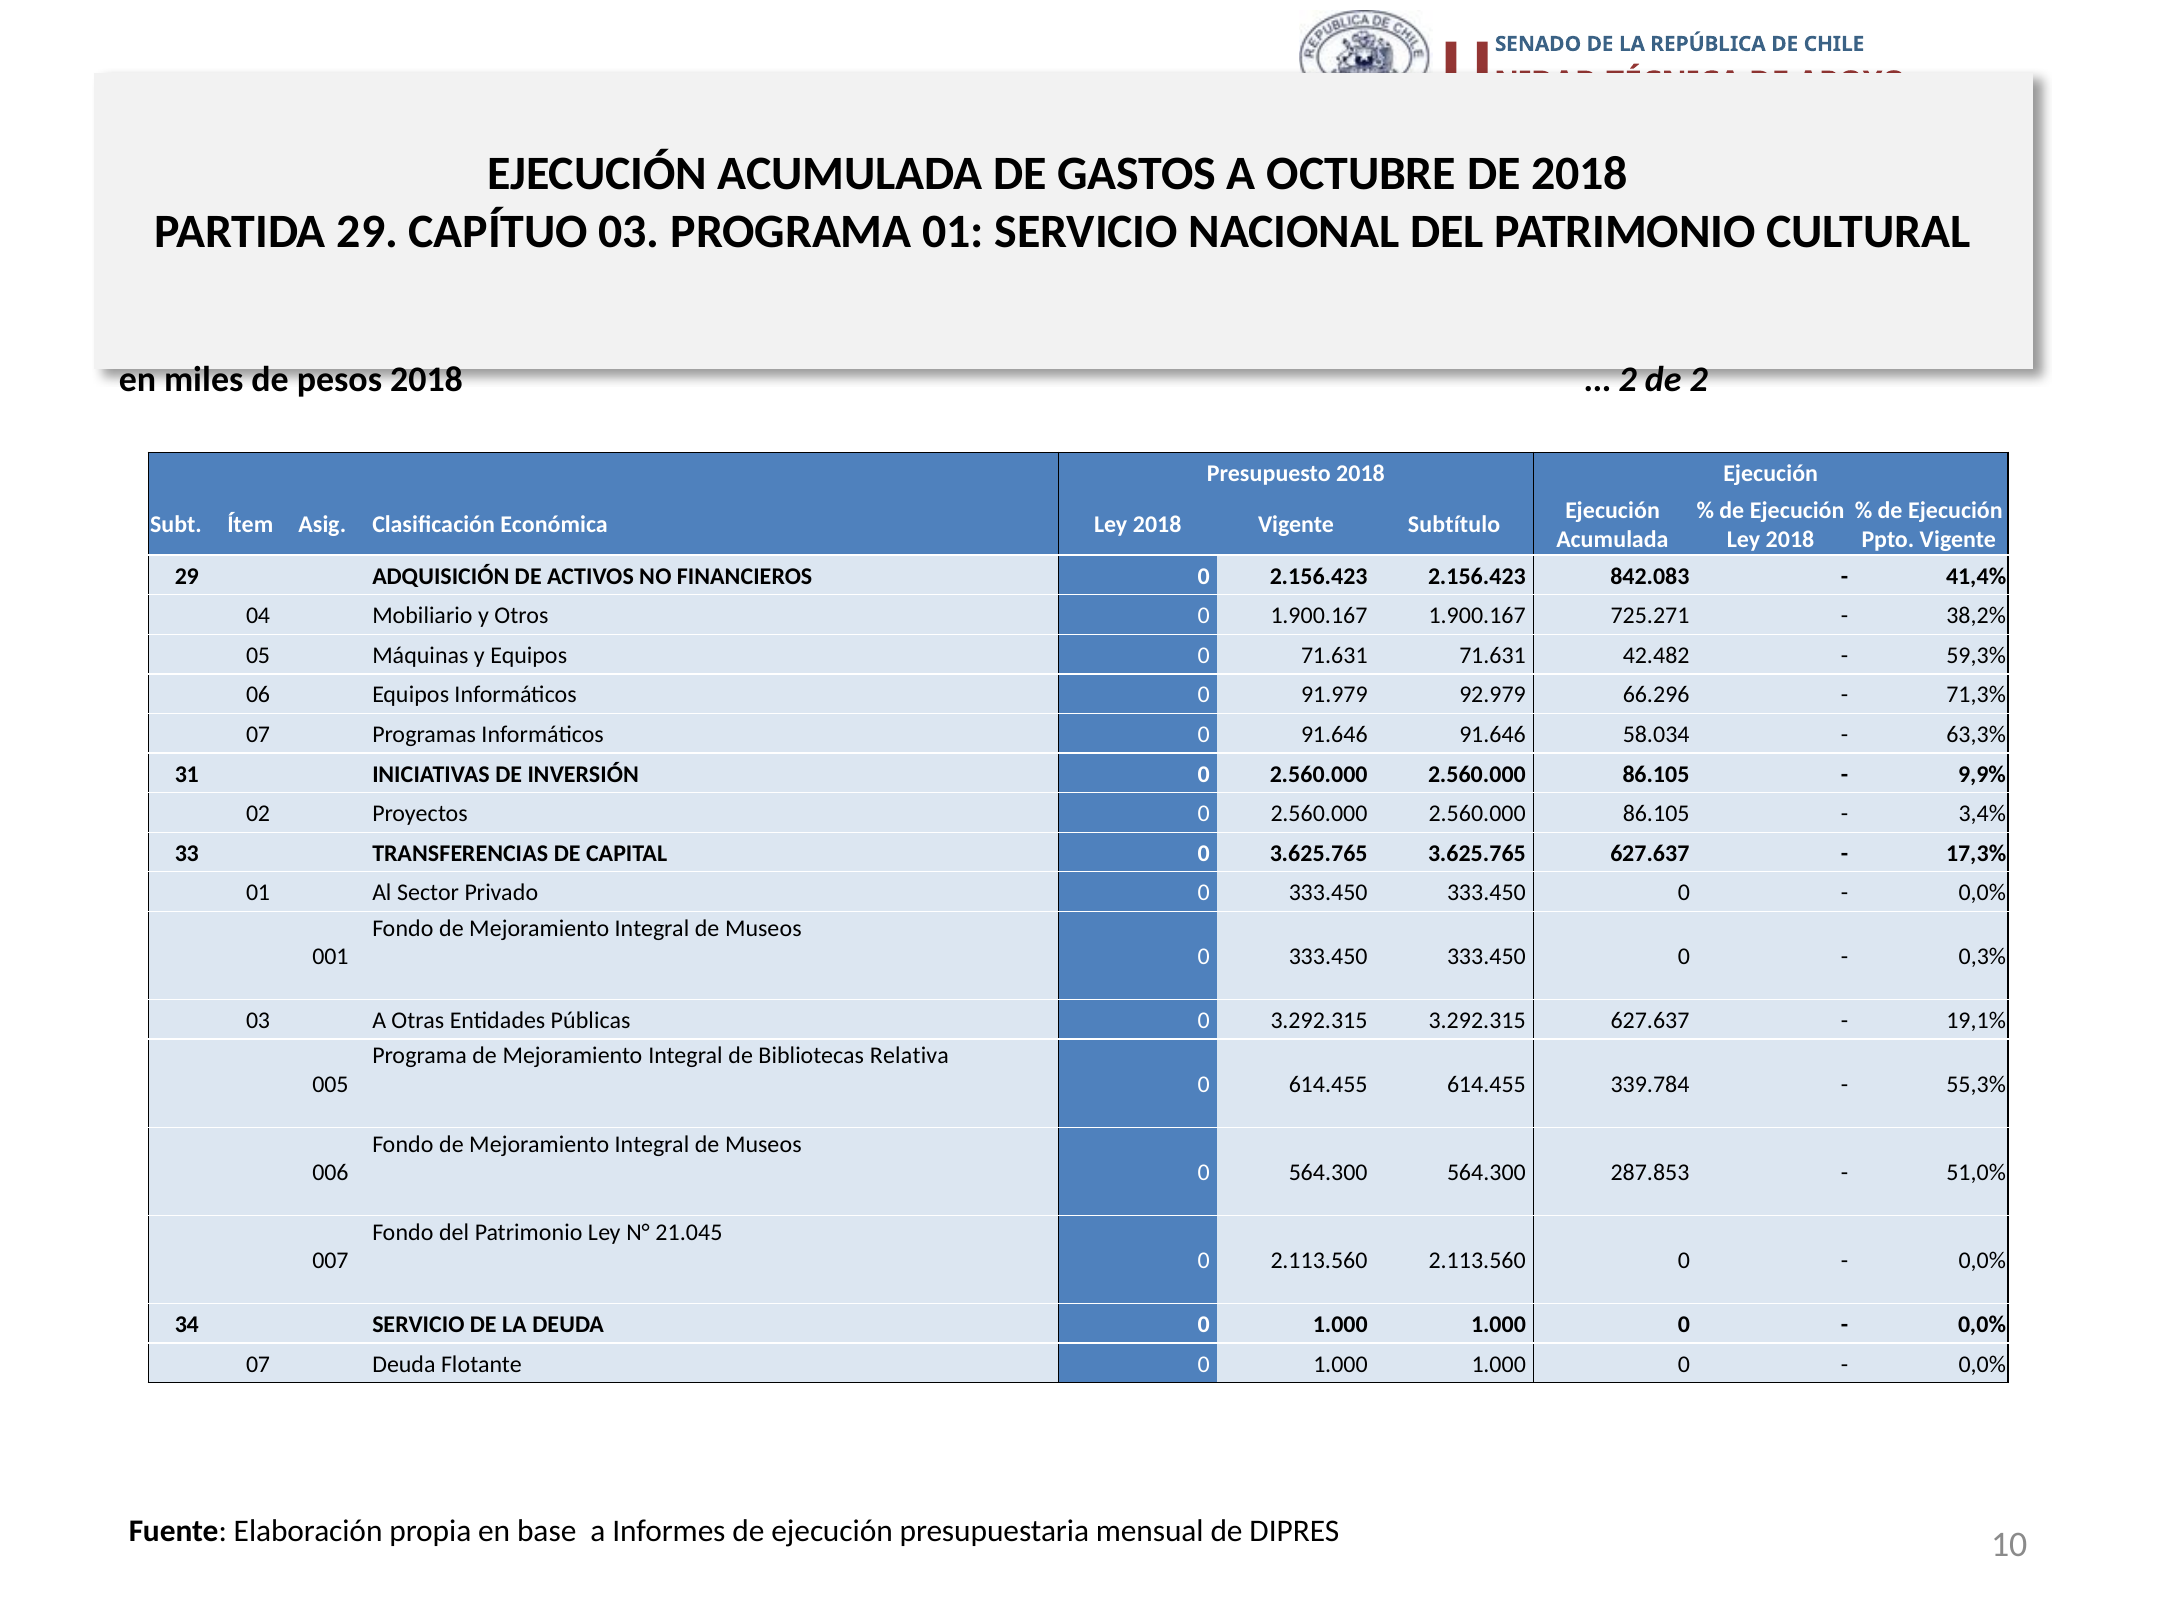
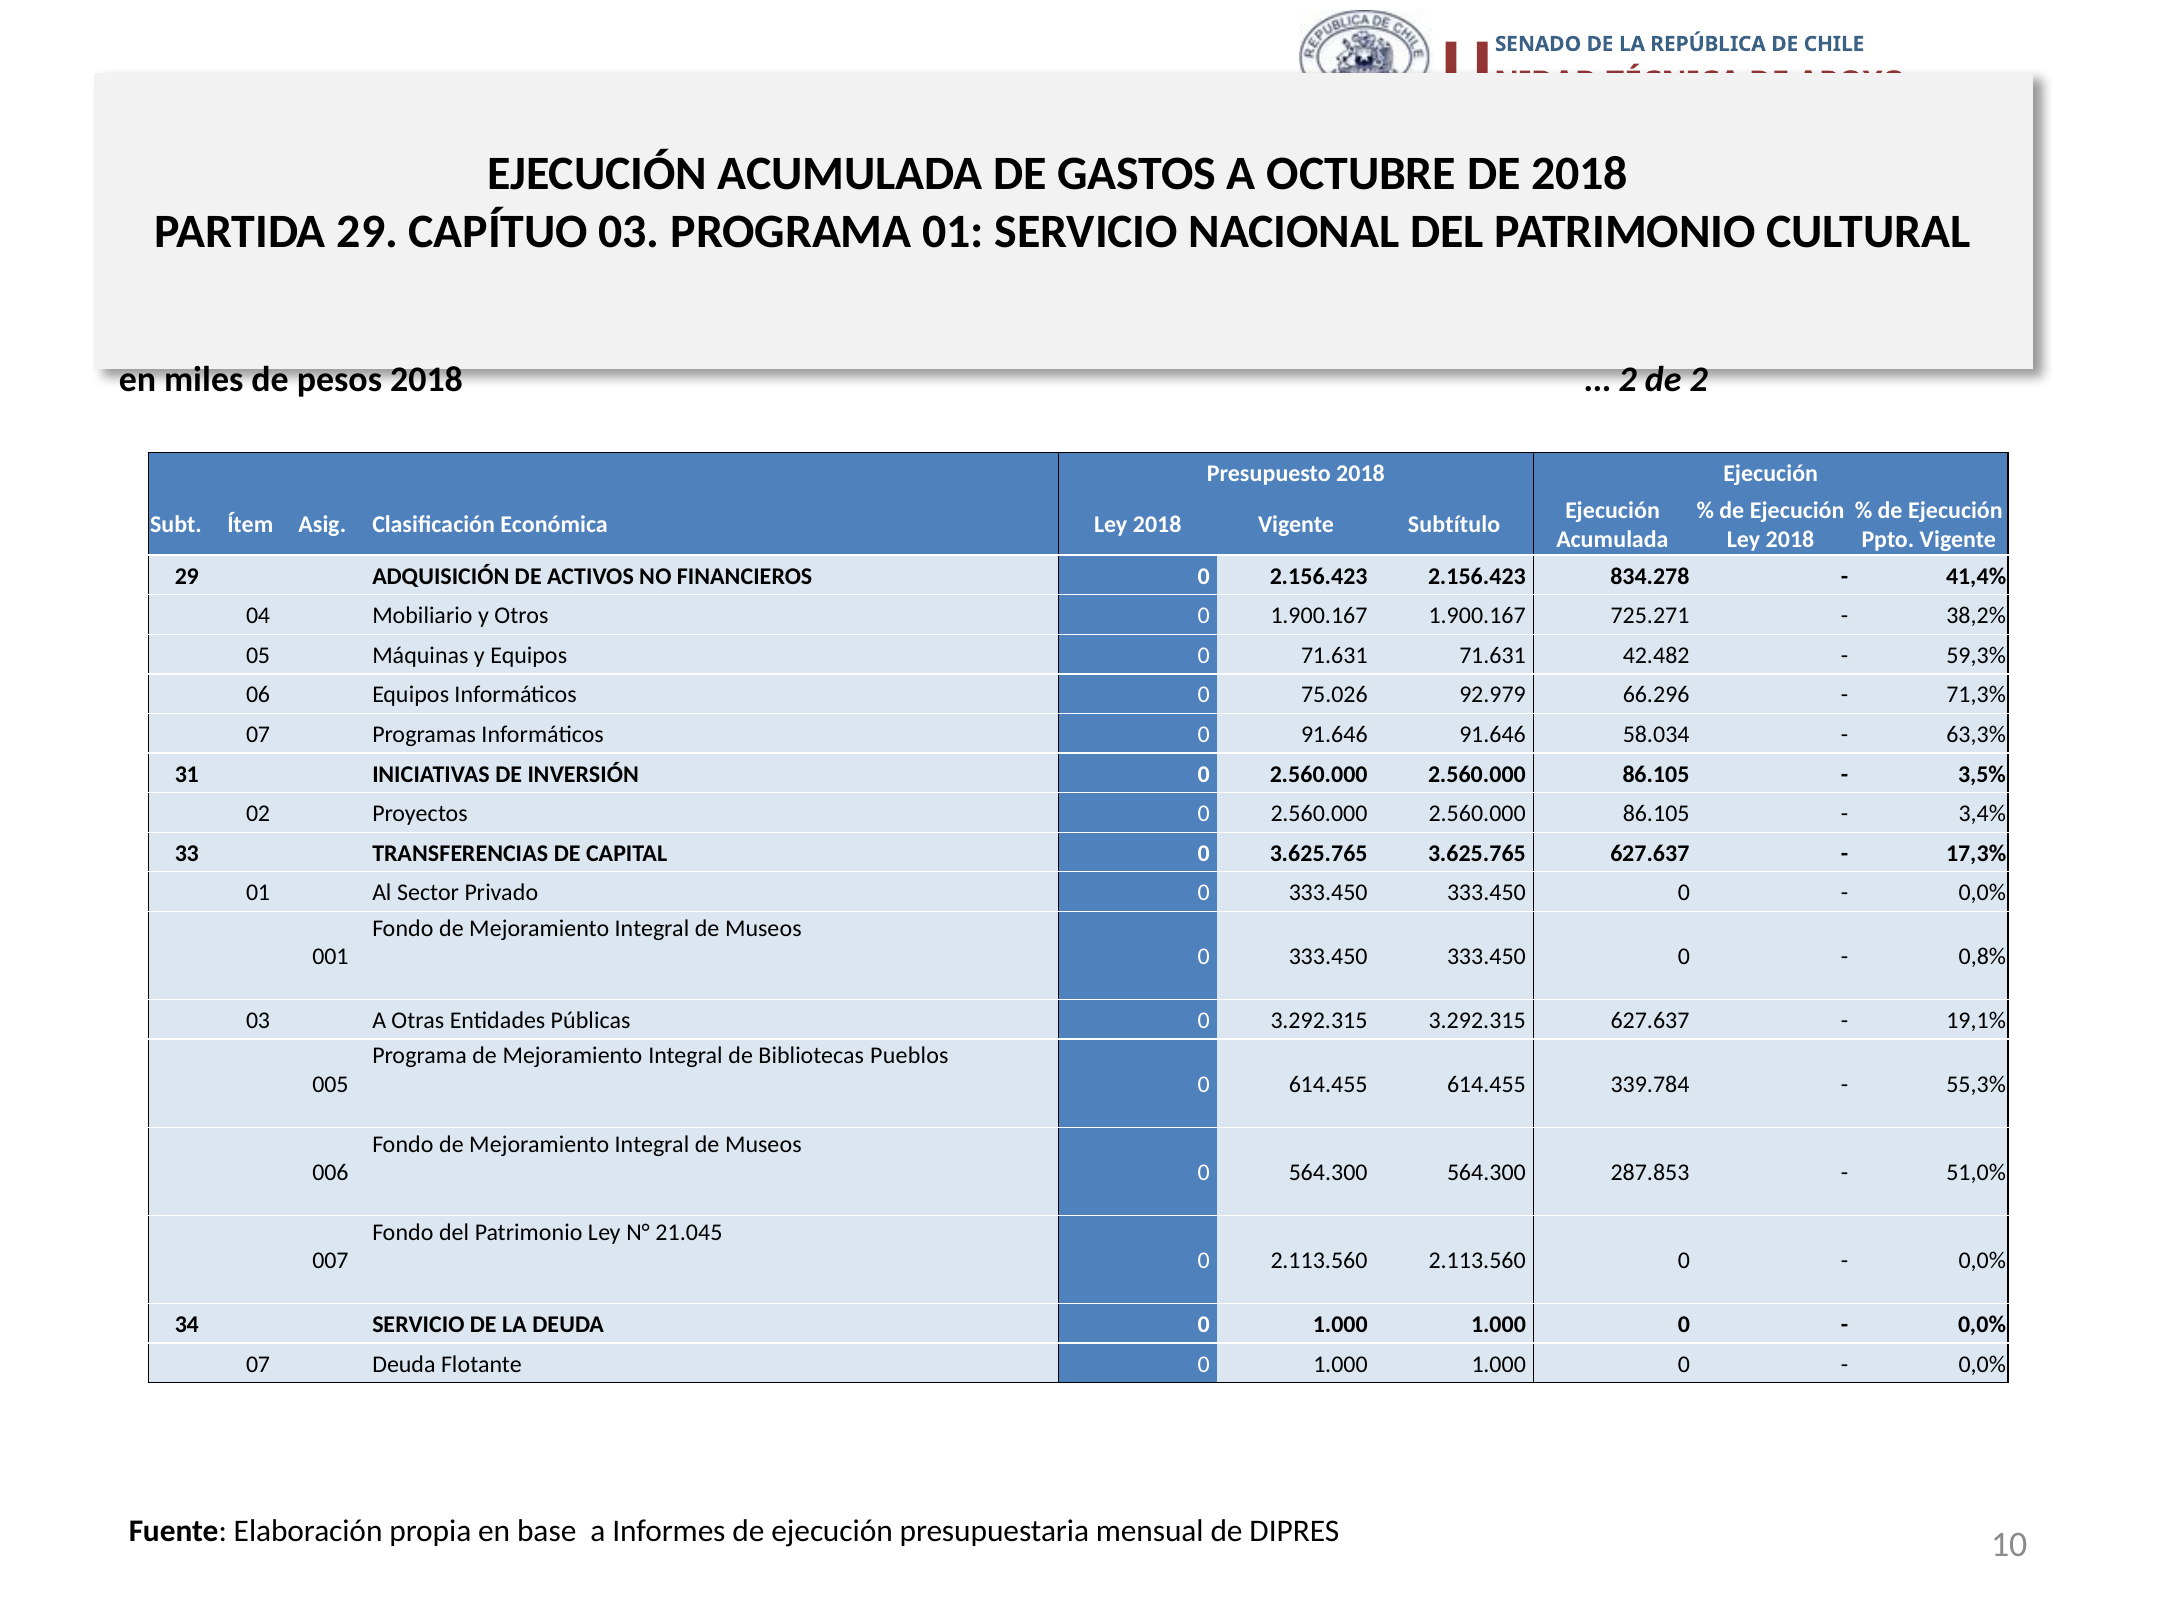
842.083: 842.083 -> 834.278 (1650, 576)
91.979: 91.979 -> 75.026 (1334, 695)
9,9%: 9,9% -> 3,5% (1982, 774)
0,3%: 0,3% -> 0,8% (1982, 957)
Relativa: Relativa -> Pueblos (909, 1056)
